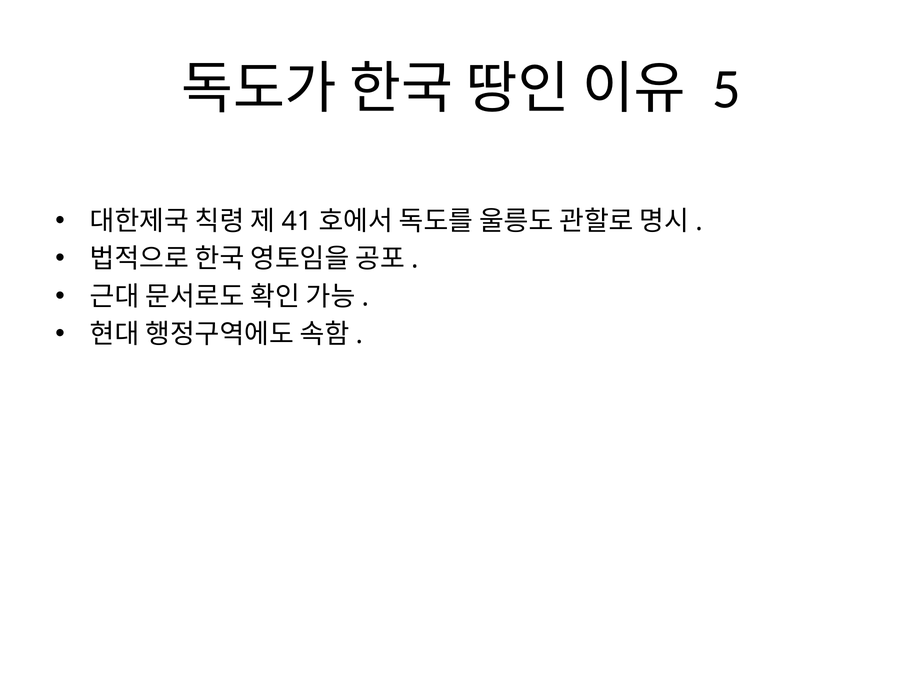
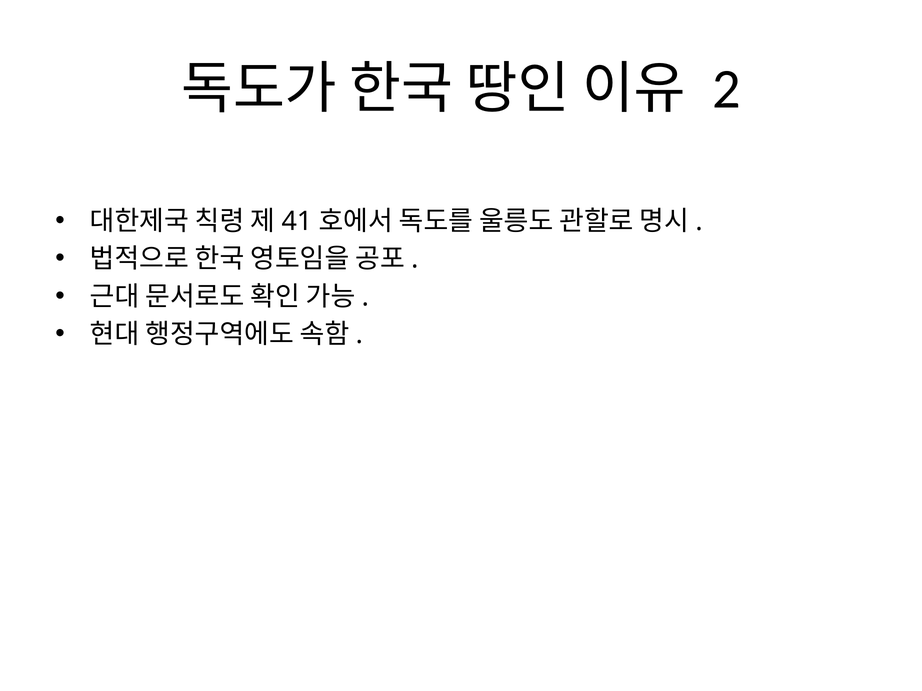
5: 5 -> 2 (726, 89)
